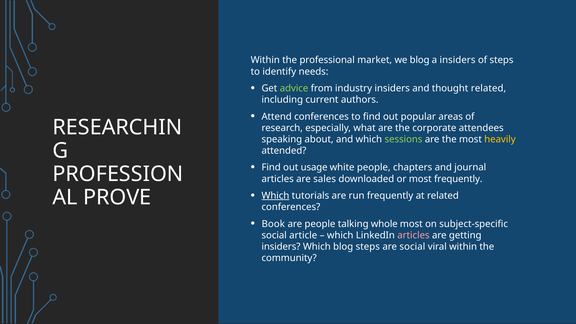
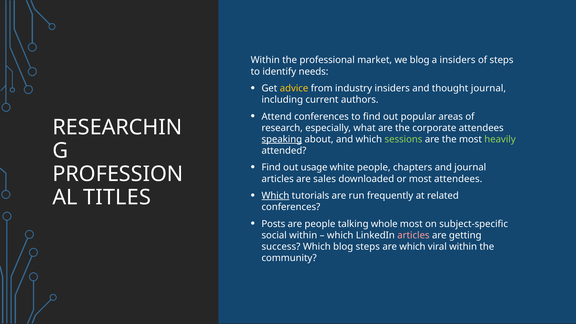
advice colour: light green -> yellow (294, 88)
thought related: related -> journal (488, 88)
speaking underline: none -> present (282, 139)
heavily colour: yellow -> light green (500, 139)
most frequently: frequently -> attendees (458, 179)
PROVE: PROVE -> TITLES (117, 197)
Book: Book -> Posts (273, 224)
social article: article -> within (303, 235)
insiders: insiders -> success (281, 247)
are social: social -> which (412, 247)
